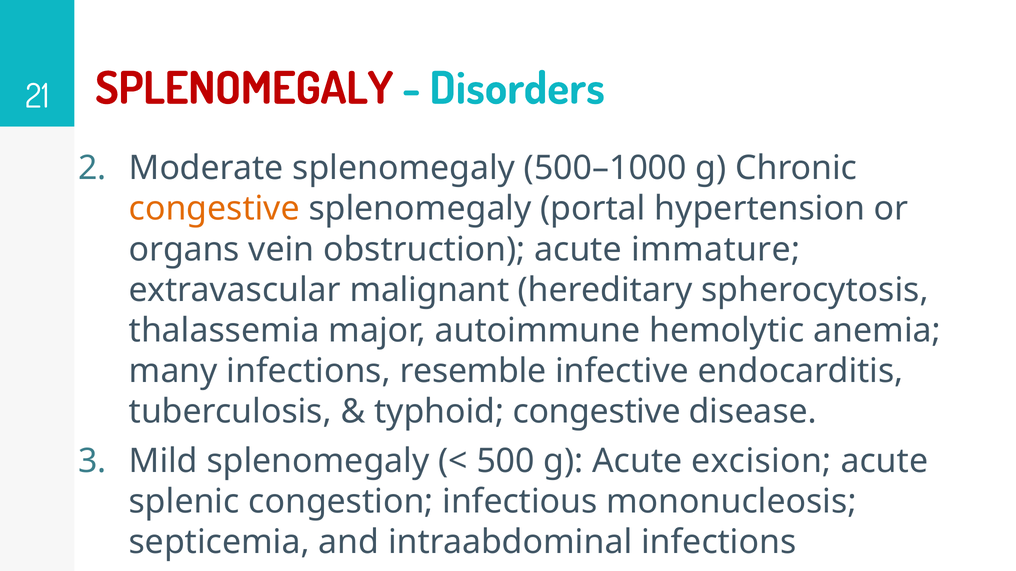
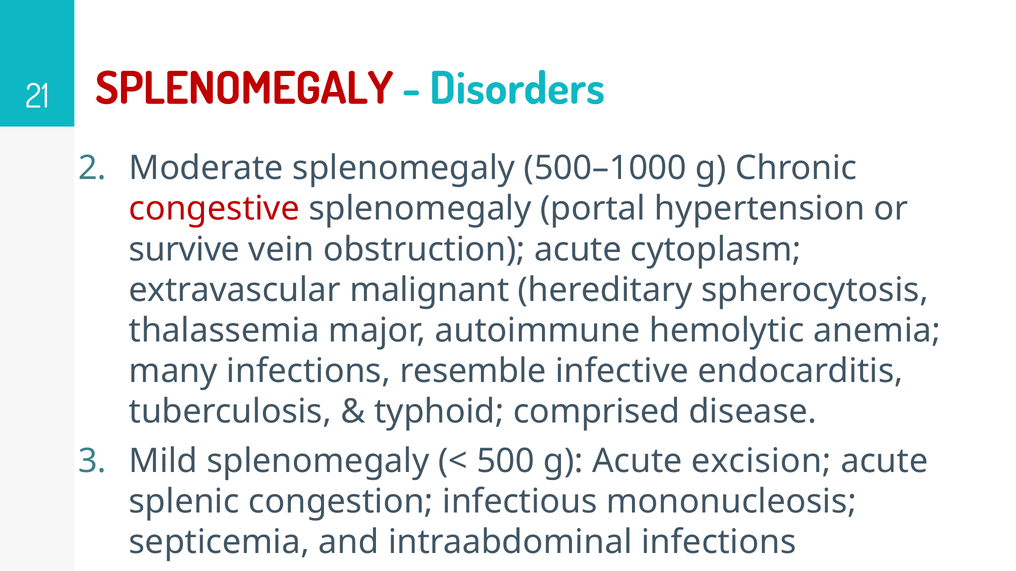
congestive colour: orange -> red (214, 209)
organs: organs -> survive (184, 250)
immature: immature -> cytoplasm (716, 250)
typhoid congestive: congestive -> comprised (597, 412)
